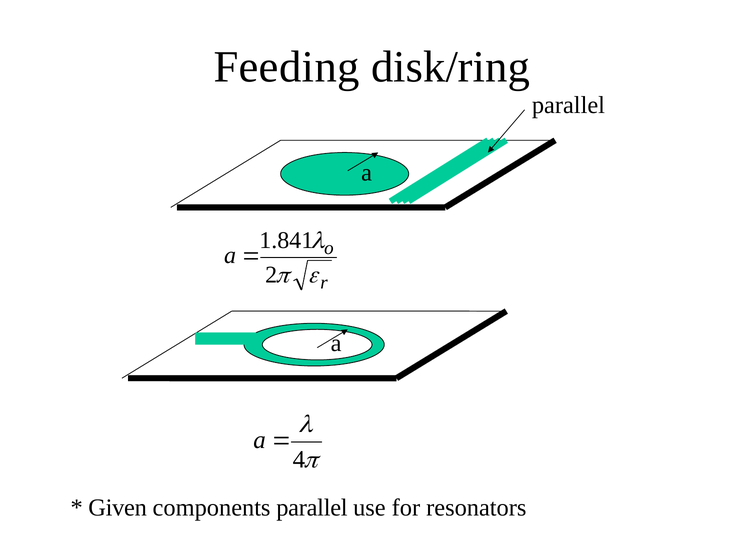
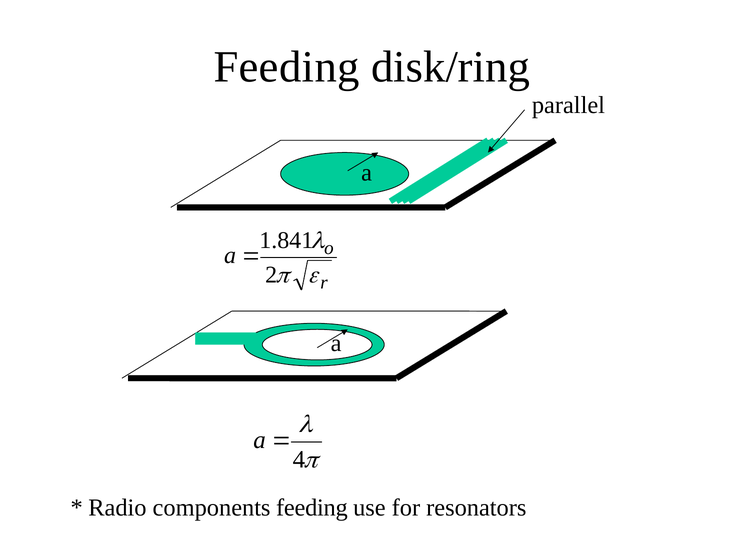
Given: Given -> Radio (117, 508)
components parallel: parallel -> feeding (312, 508)
